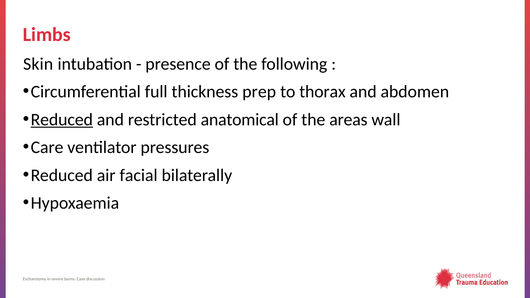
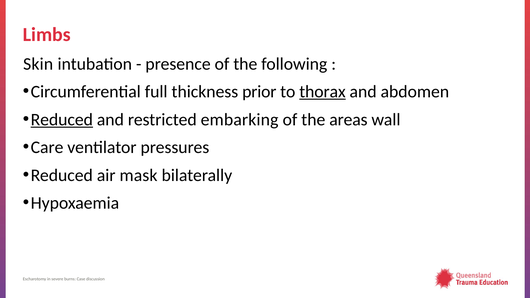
prep: prep -> prior (259, 92)
thorax underline: none -> present (322, 92)
anatomical: anatomical -> embarking (240, 120)
facial: facial -> mask (138, 175)
